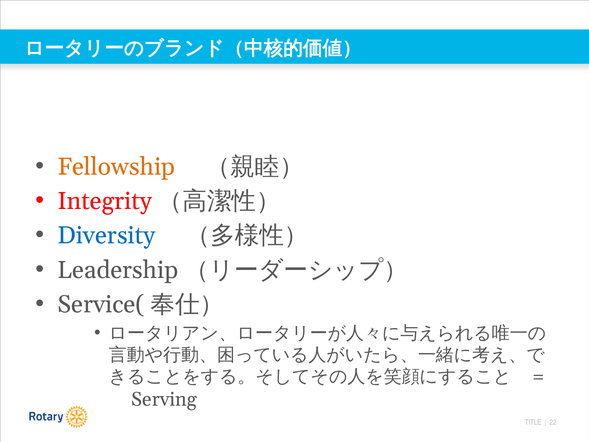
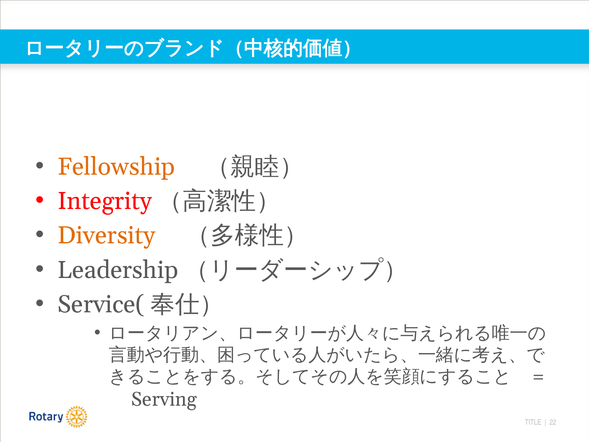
Diversity colour: blue -> orange (106, 235)
